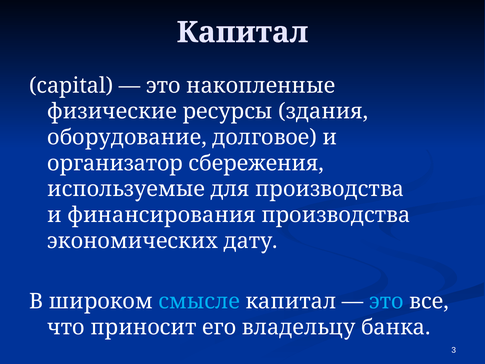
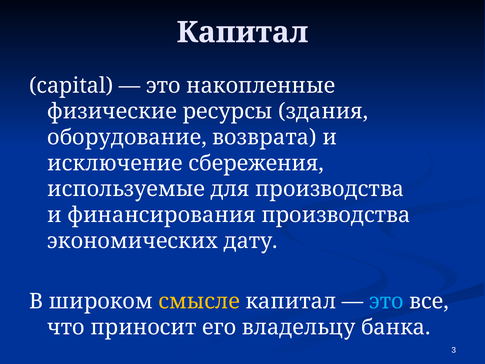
долговое: долговое -> возврата (265, 137)
организатор: организатор -> исключение (115, 163)
смысле colour: light blue -> yellow (199, 301)
